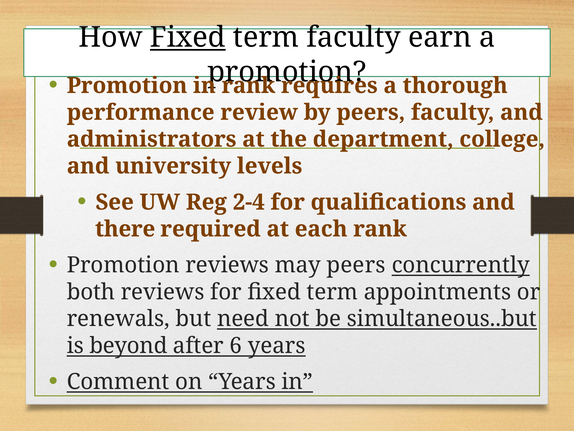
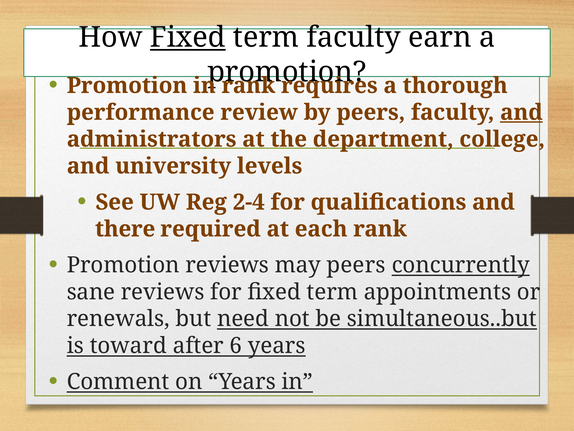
and underline: none -> present (521, 112)
both: both -> sane (91, 292)
beyond: beyond -> toward (128, 345)
